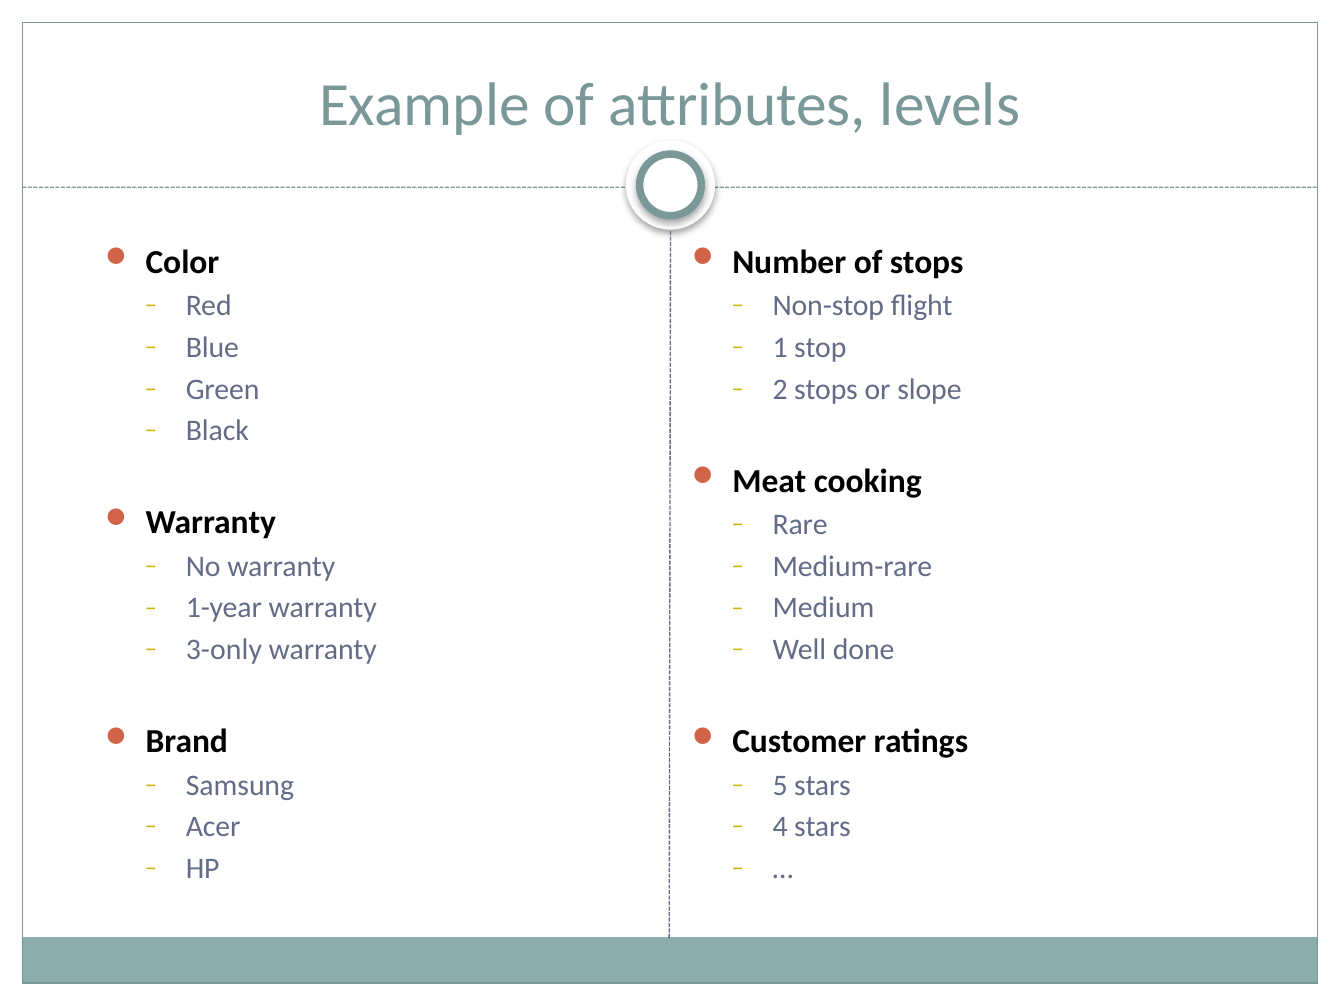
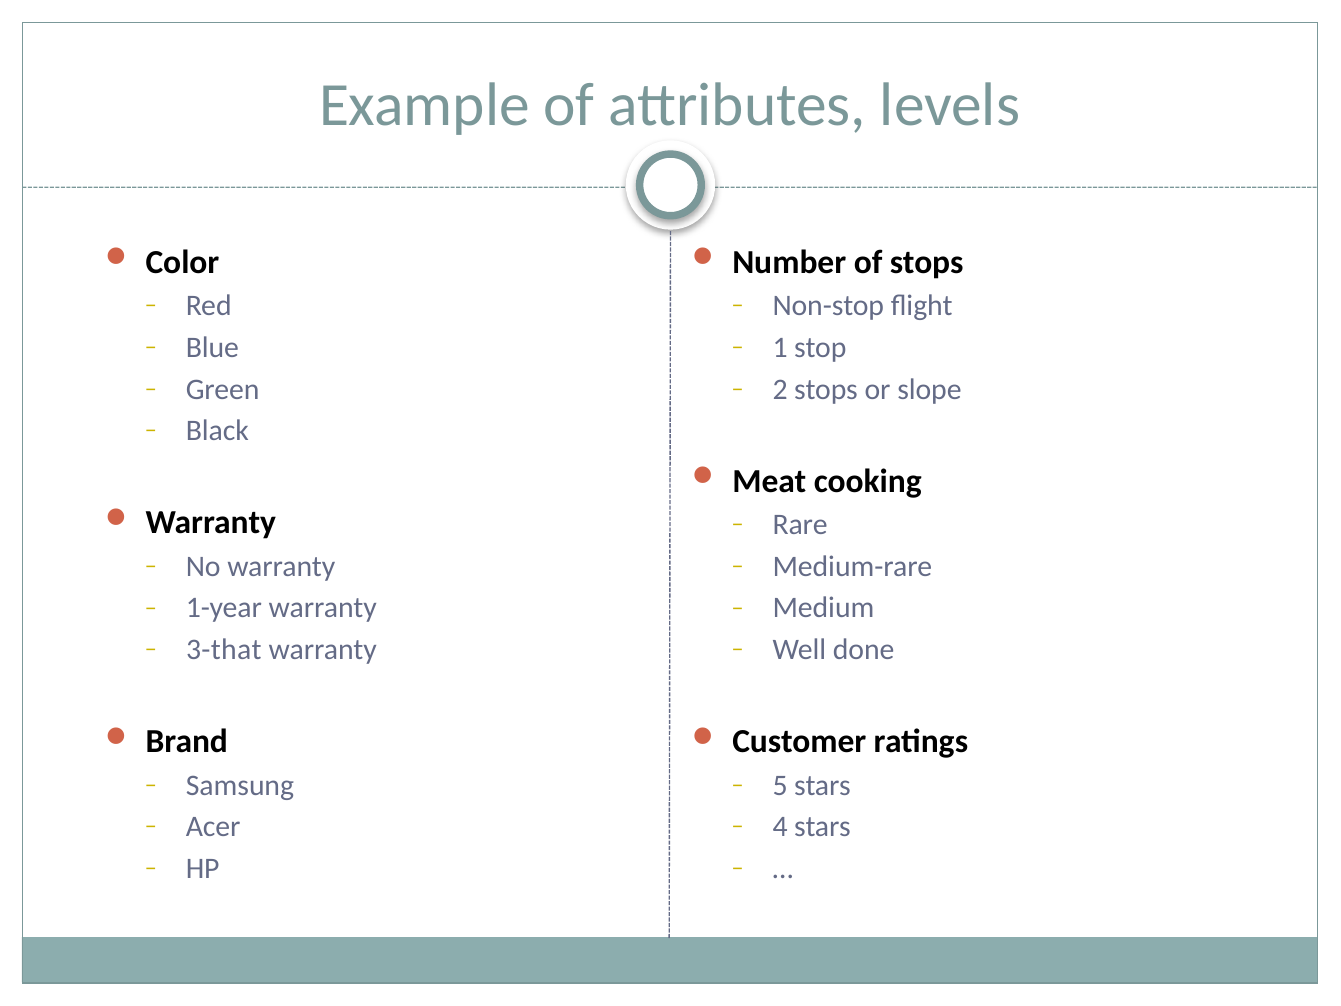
3-only: 3-only -> 3-that (224, 650)
